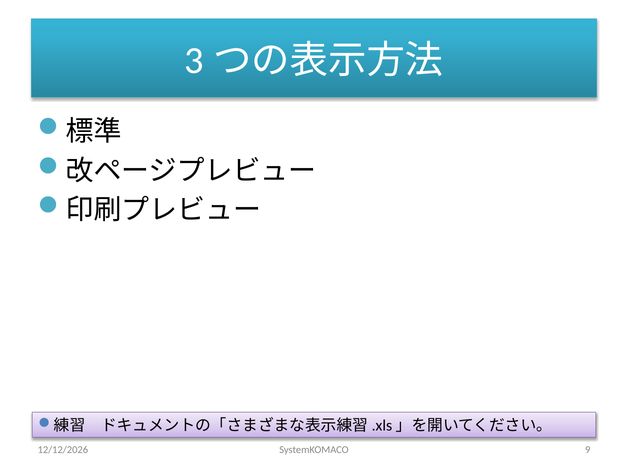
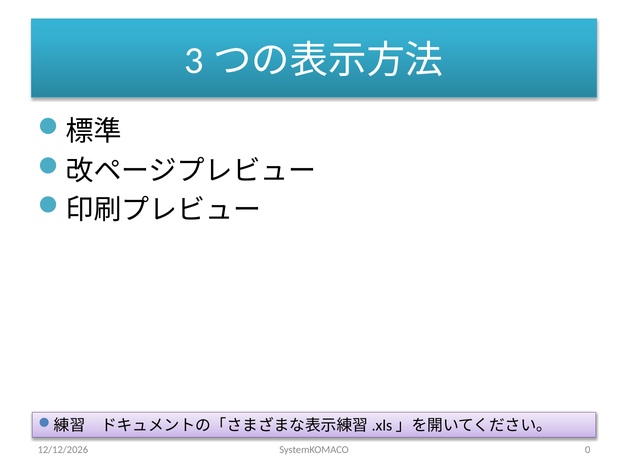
9: 9 -> 0 (588, 450)
